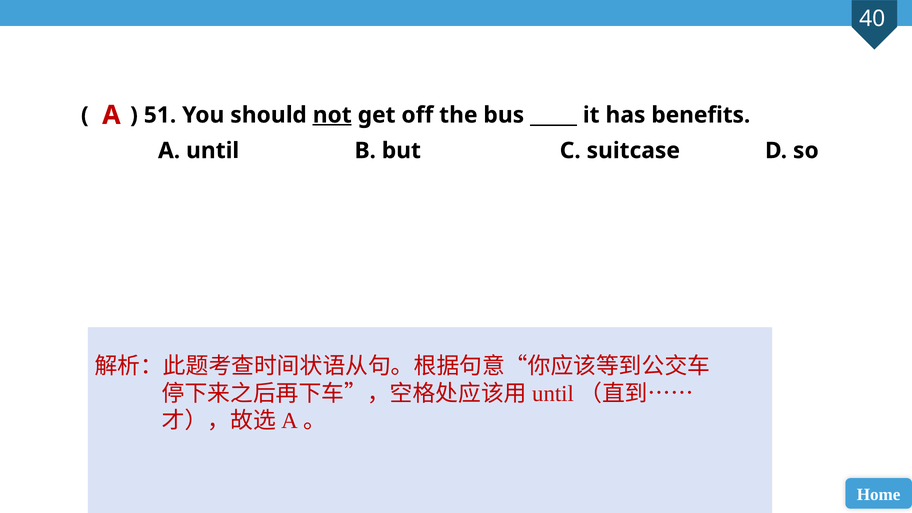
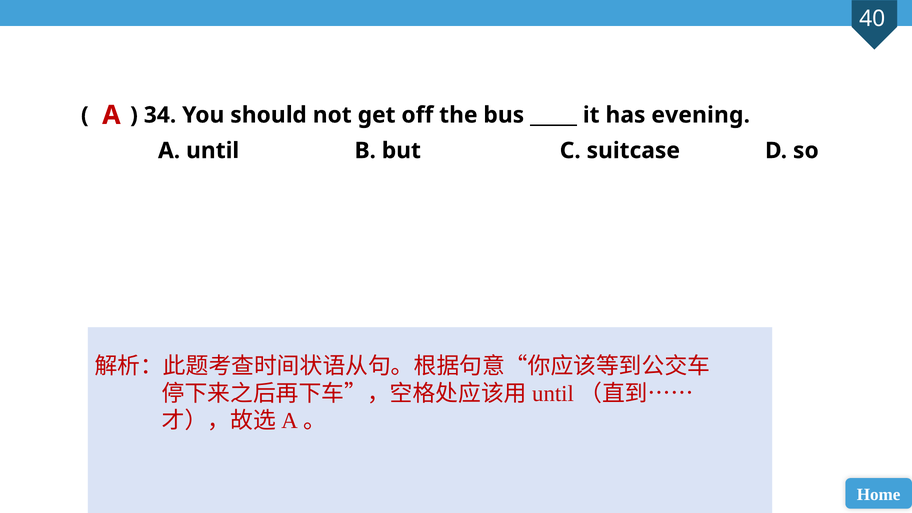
51: 51 -> 34 (160, 115)
not underline: present -> none (332, 115)
benefits: benefits -> evening (701, 115)
